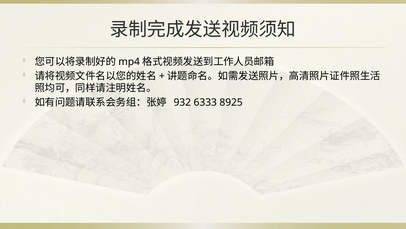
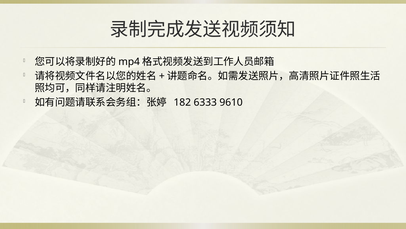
932: 932 -> 182 (182, 102)
8925: 8925 -> 9610 (231, 102)
